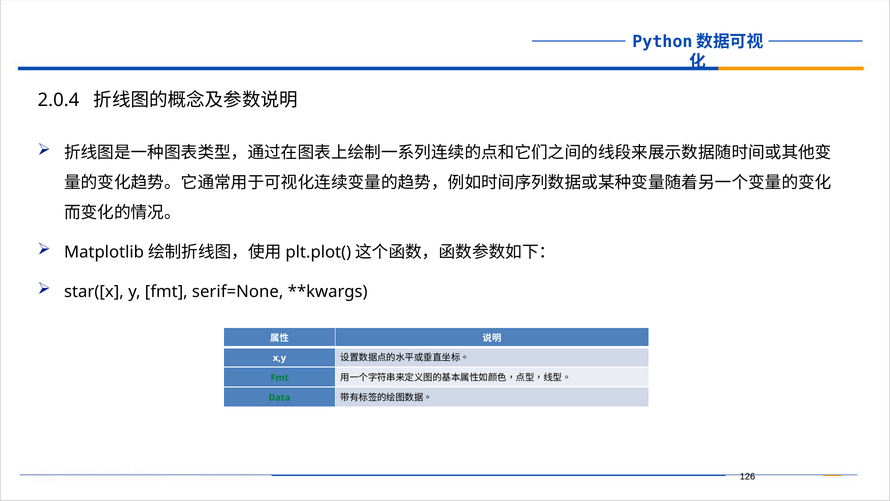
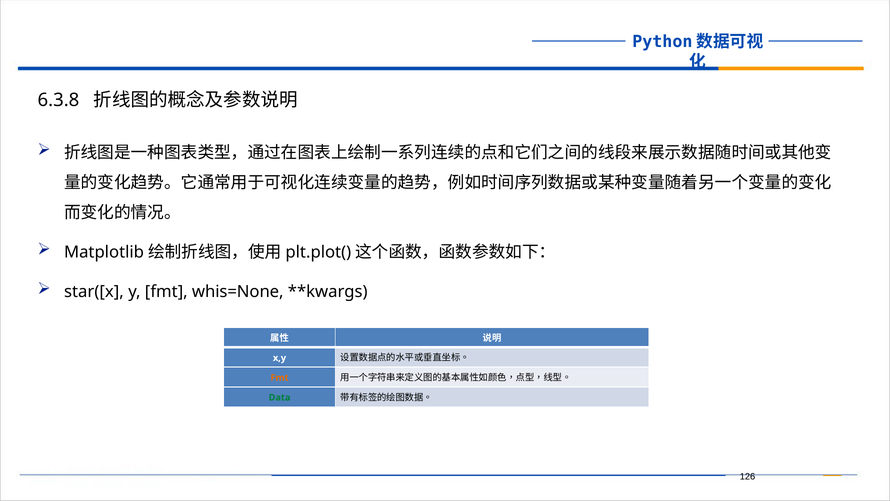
2.0.4: 2.0.4 -> 6.3.8 (58, 100)
serif=None: serif=None -> whis=None (238, 291)
Fmt colour: green -> orange (280, 377)
